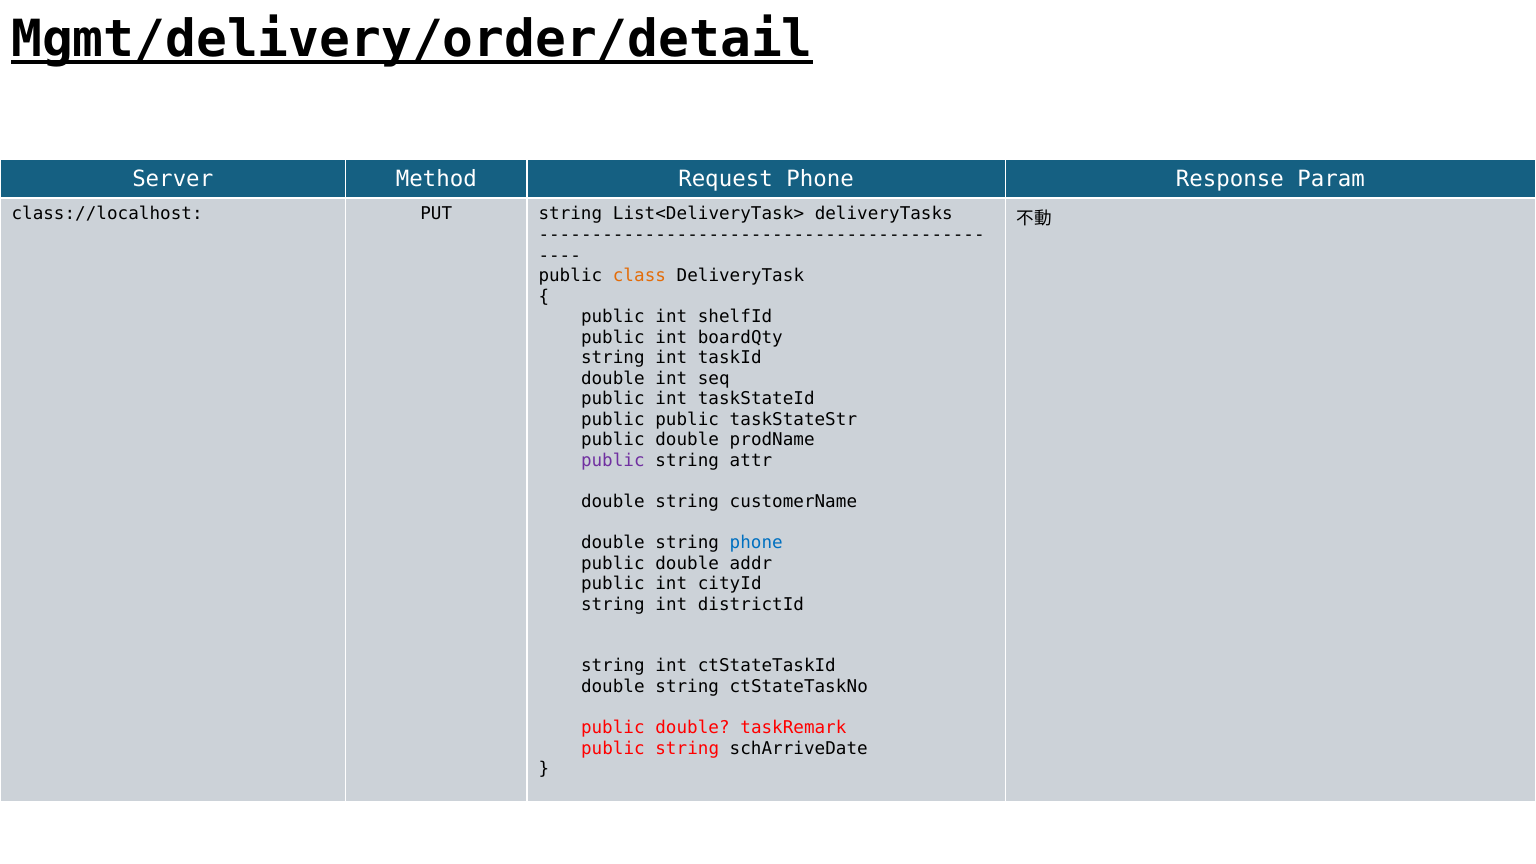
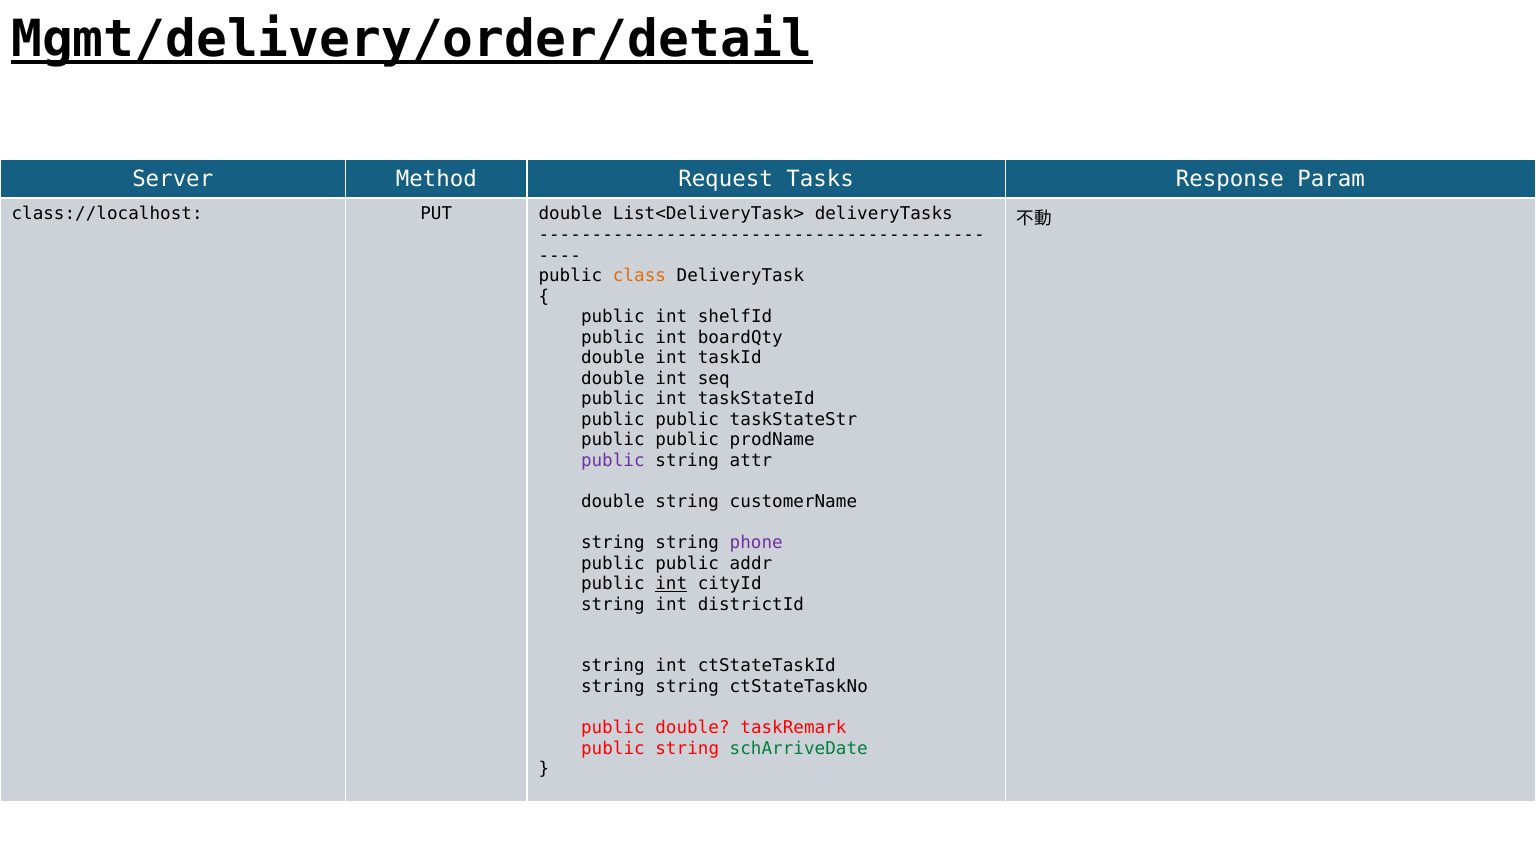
Request Phone: Phone -> Tasks (820, 179)
PUT string: string -> double (570, 214)
string: string -> double (613, 358)
double: double -> public (687, 440)
double: double -> string (613, 543)
phone colour: blue -> purple (756, 543)
double: double -> public (687, 563)
int underline: none -> present (671, 584)
double: double -> string (613, 687)
schArriveDate colour: black -> green (799, 748)
